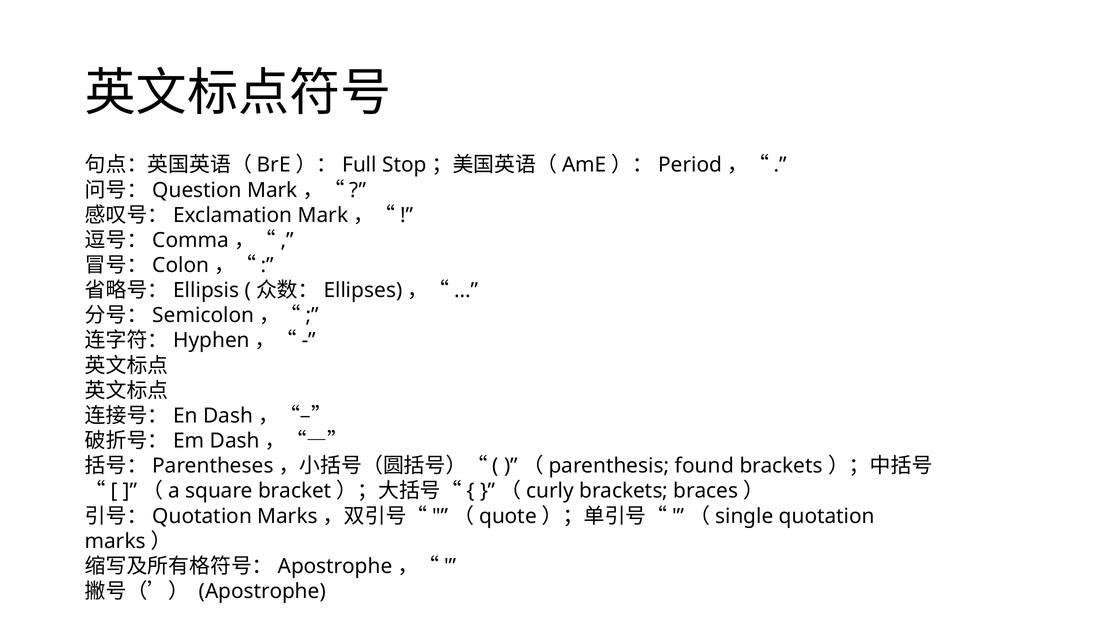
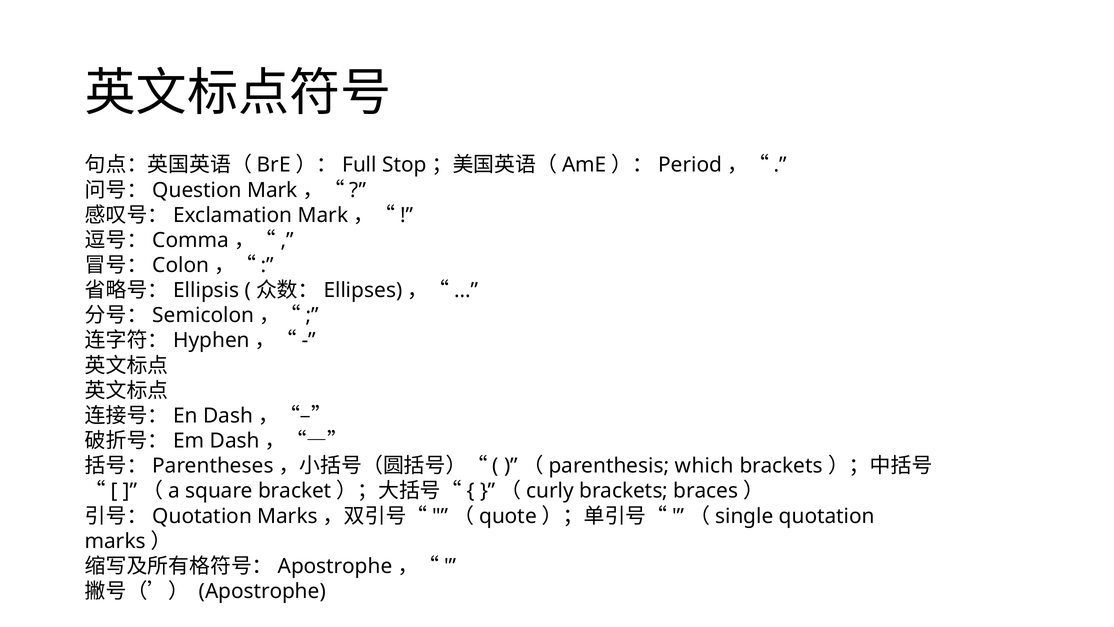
found: found -> which (704, 466)
